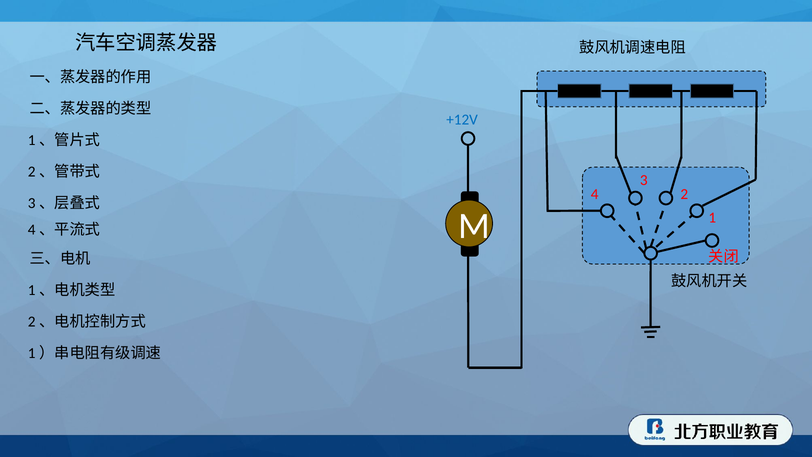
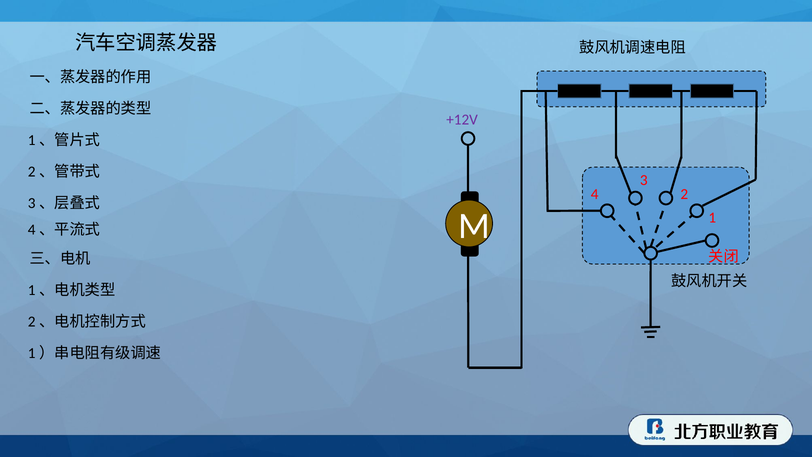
+12V colour: blue -> purple (462, 120)
